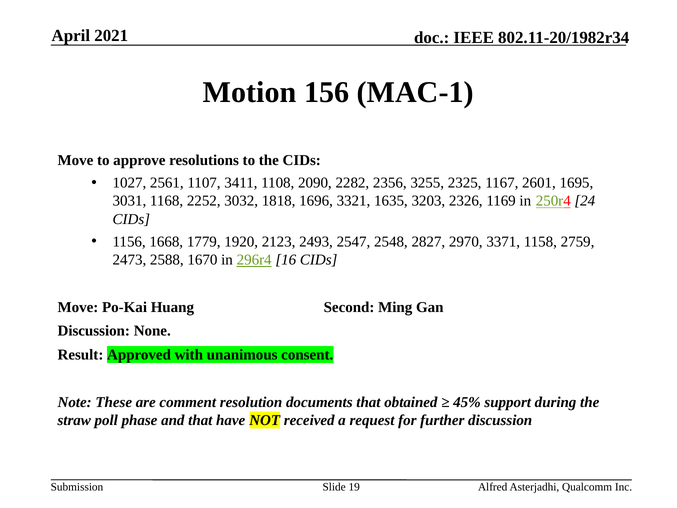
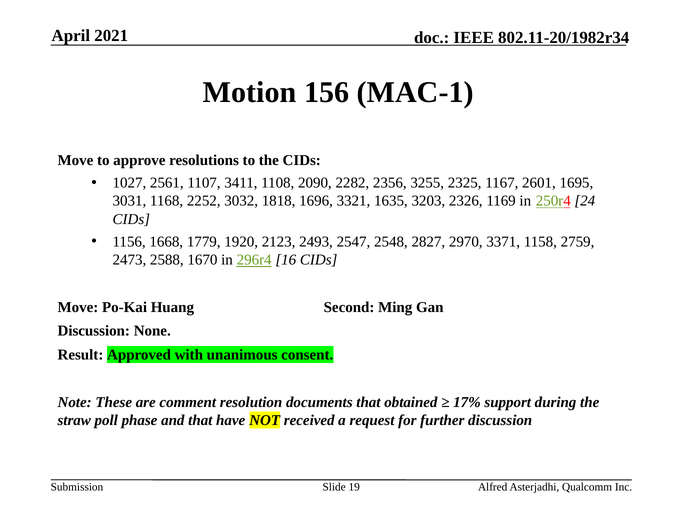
45%: 45% -> 17% (467, 402)
